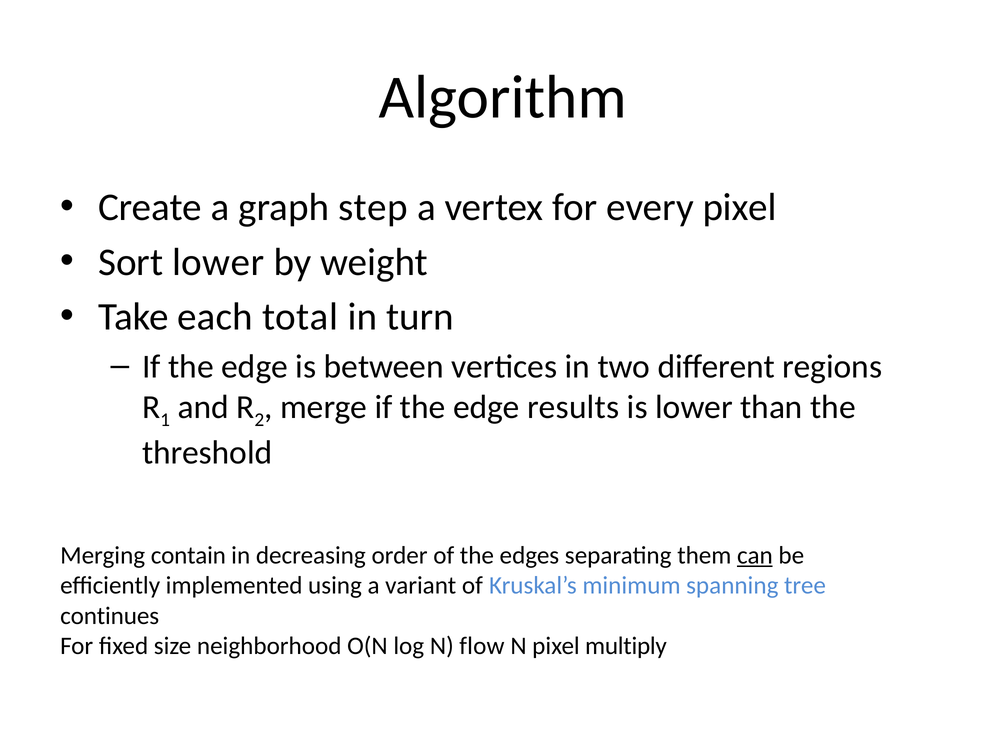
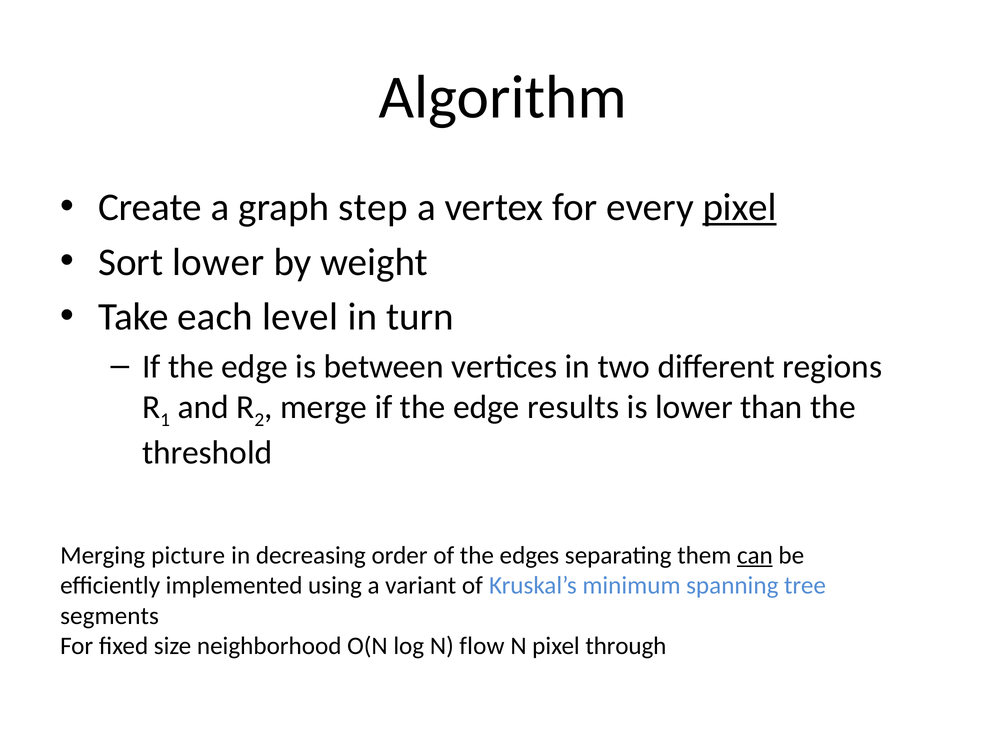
pixel underline: none -> present (740, 207)
total: total -> level (300, 317)
contain: contain -> picture (188, 555)
continues: continues -> segments (110, 615)
multiply: multiply -> through (626, 645)
